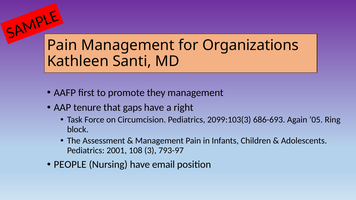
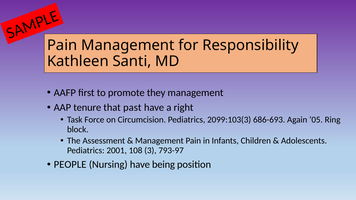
Organizations: Organizations -> Responsibility (250, 45)
gaps: gaps -> past (132, 108)
email: email -> being (163, 165)
